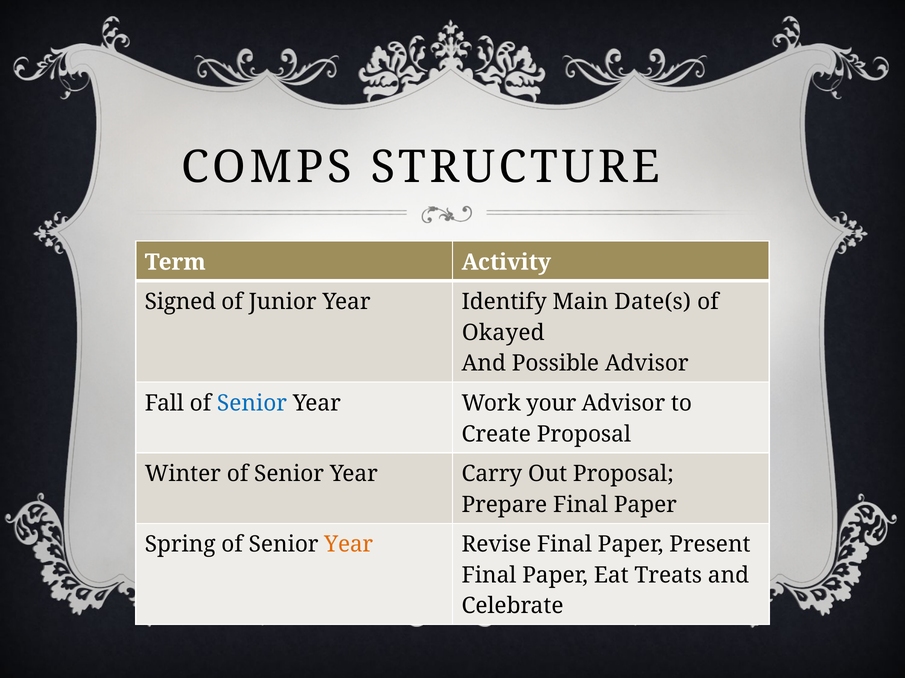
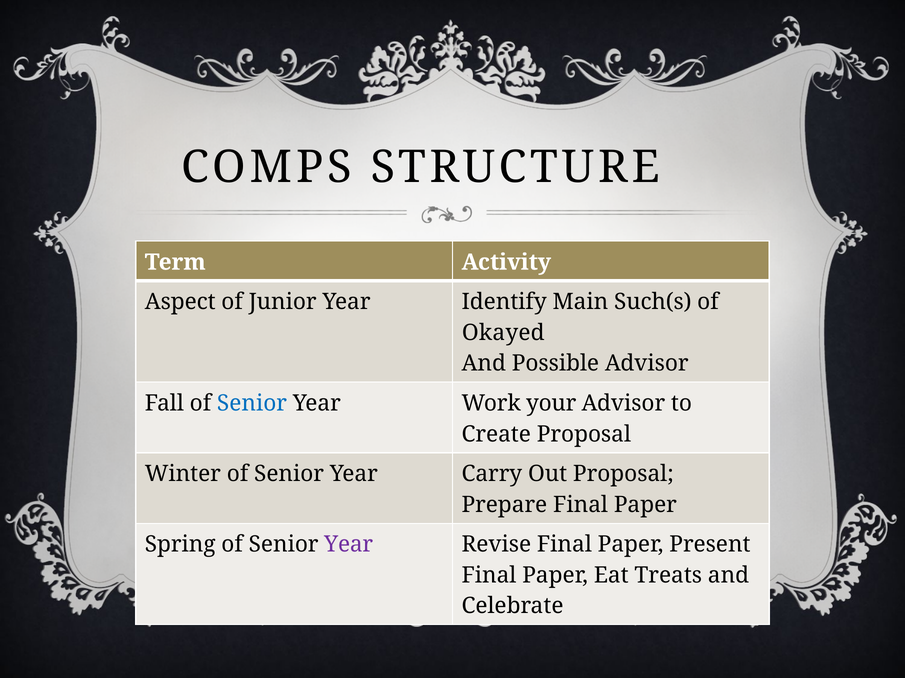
Signed: Signed -> Aspect (180, 302)
Date(s: Date(s -> Such(s (653, 302)
Year colour: orange -> purple (349, 545)
